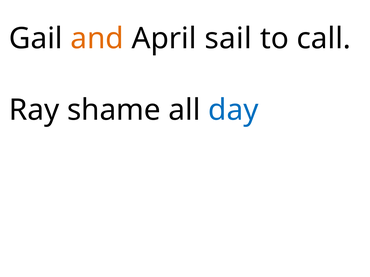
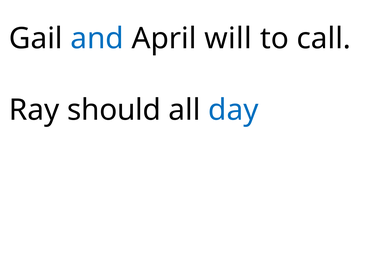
and colour: orange -> blue (97, 39)
sail: sail -> will (228, 39)
shame: shame -> should (114, 110)
